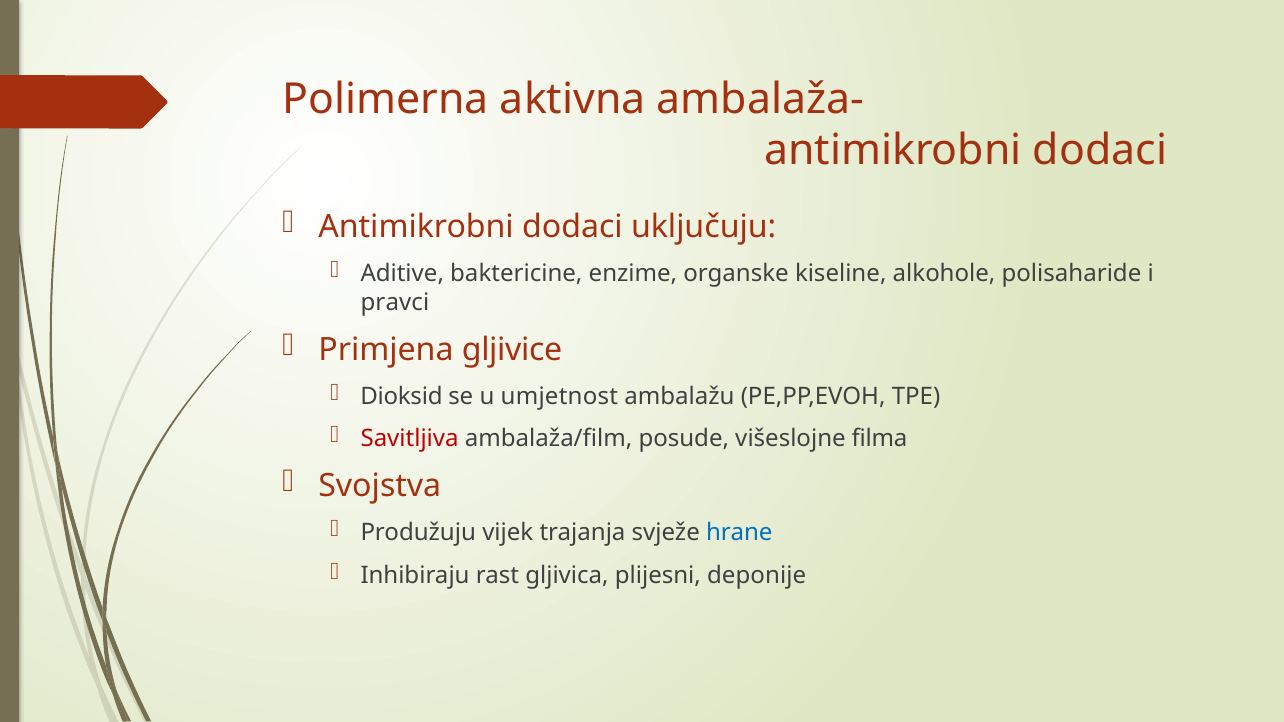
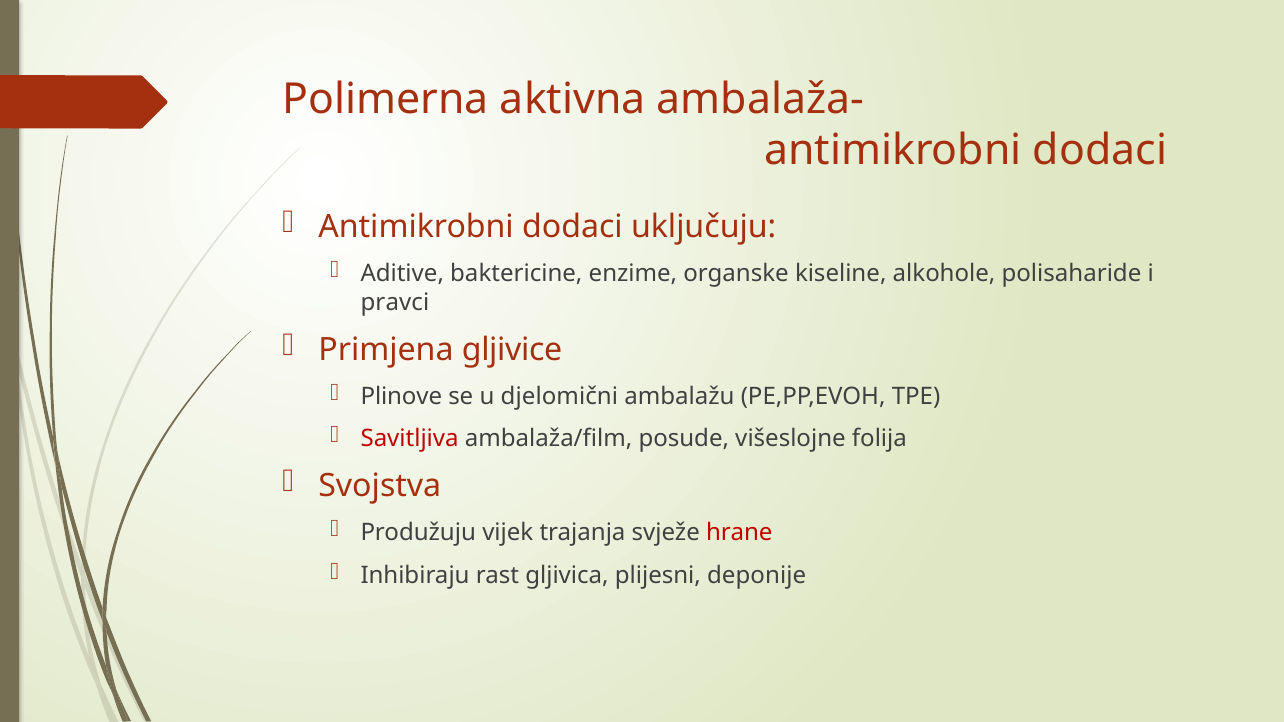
Dioksid: Dioksid -> Plinove (401, 397)
umjetnost: umjetnost -> djelomični (559, 397)
filma: filma -> folija (879, 439)
hrane colour: blue -> red (739, 533)
